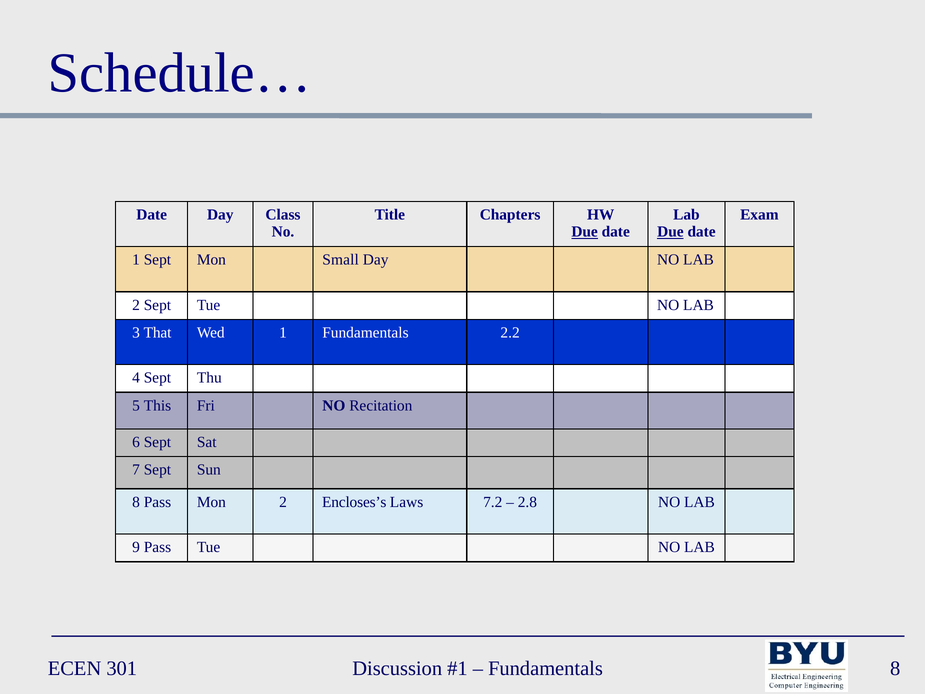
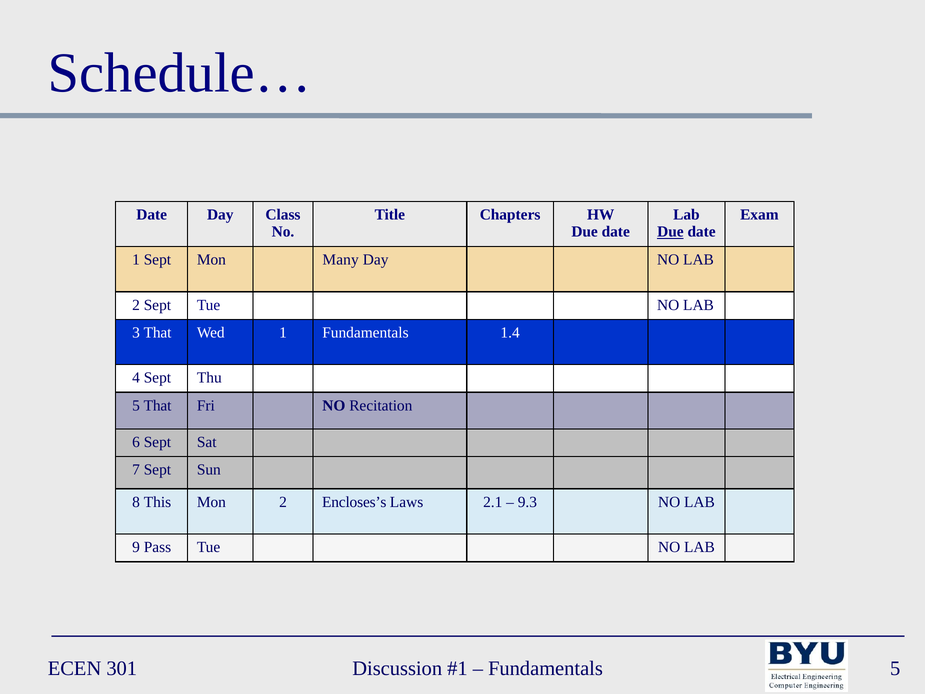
Due underline: present -> none (585, 232)
Small: Small -> Many (341, 260)
2.2: 2.2 -> 1.4 (510, 333)
5 This: This -> That (158, 405)
8 Pass: Pass -> This (157, 502)
7.2: 7.2 -> 2.1 (493, 502)
2.8: 2.8 -> 9.3 (527, 502)
301 8: 8 -> 5 (895, 668)
